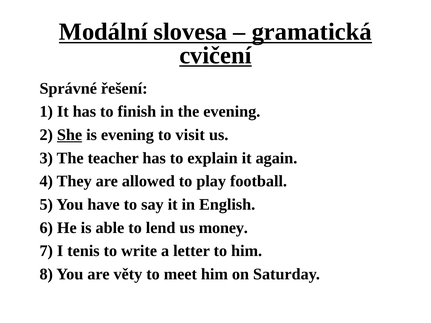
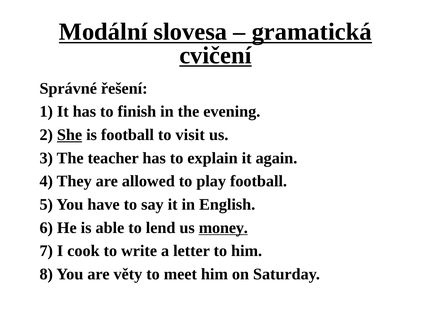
is evening: evening -> football (127, 135)
money underline: none -> present (223, 228)
tenis: tenis -> cook (83, 251)
